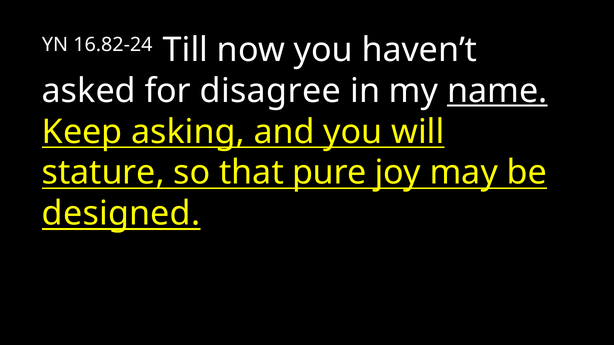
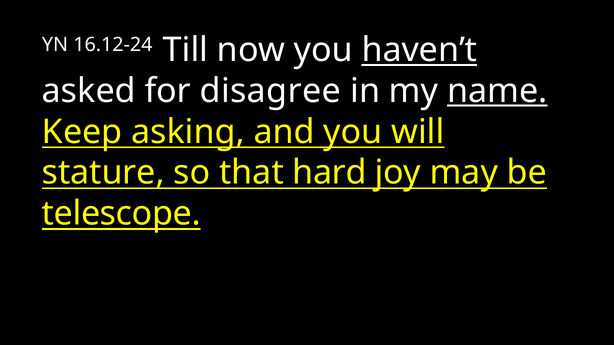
16.82-24: 16.82-24 -> 16.12-24 (113, 45)
haven’t underline: none -> present (419, 50)
pure: pure -> hard (329, 173)
designed: designed -> telescope (121, 214)
